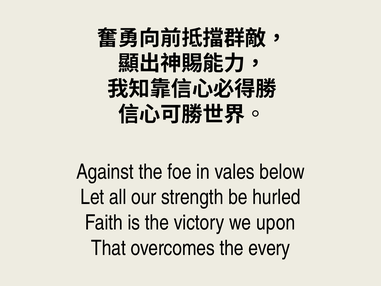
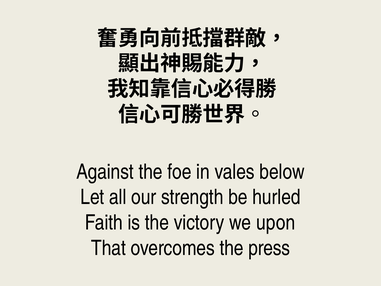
every: every -> press (269, 248)
